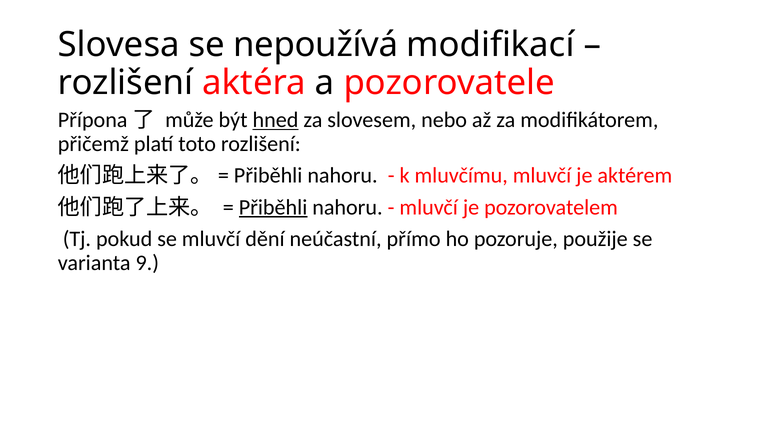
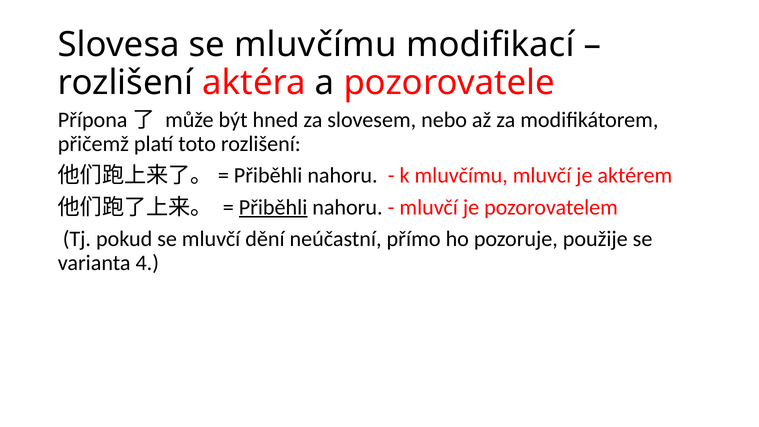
se nepoužívá: nepoužívá -> mluvčímu (315, 45)
hned underline: present -> none (276, 120)
9: 9 -> 4 (147, 263)
